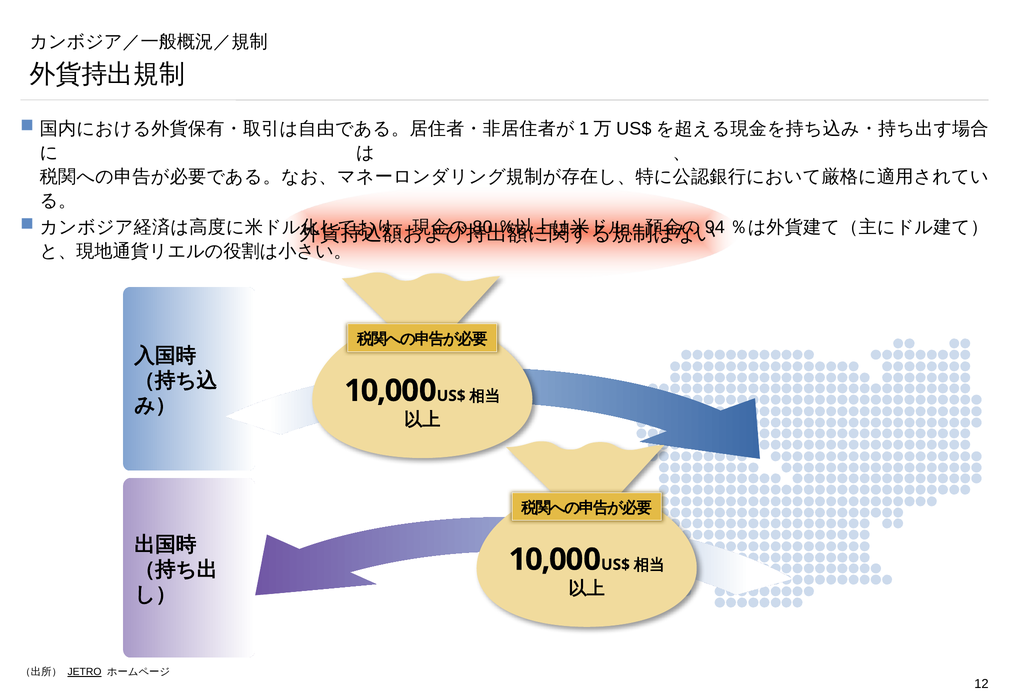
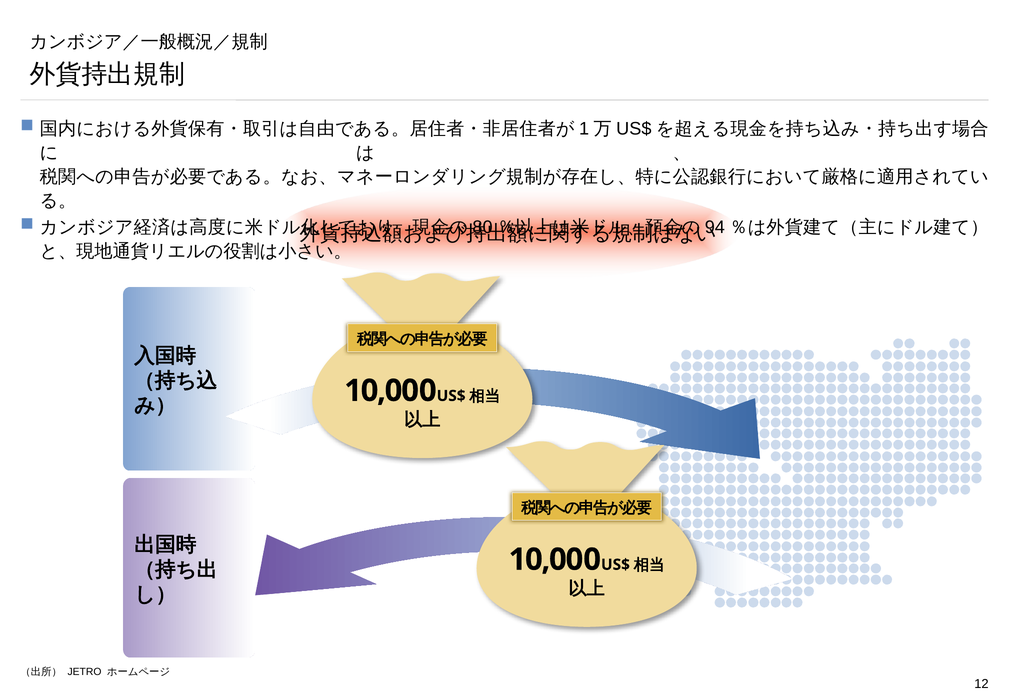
JETRO underline: present -> none (84, 672)
